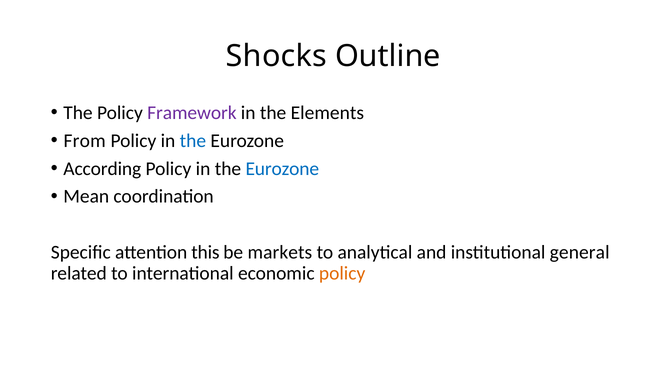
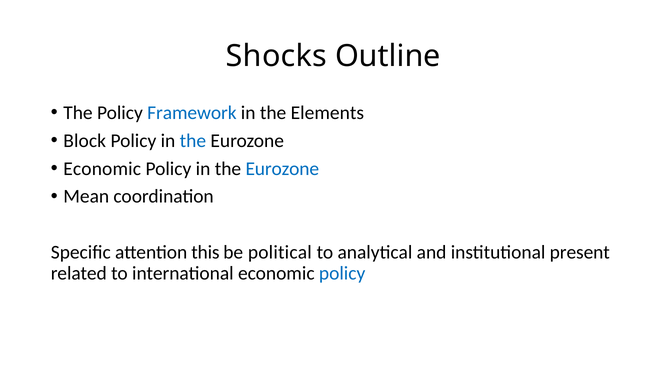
Framework colour: purple -> blue (192, 113)
From: From -> Block (85, 141)
According: According -> Economic (102, 169)
markets: markets -> political (280, 253)
general: general -> present (580, 253)
policy colour: orange -> blue (342, 274)
